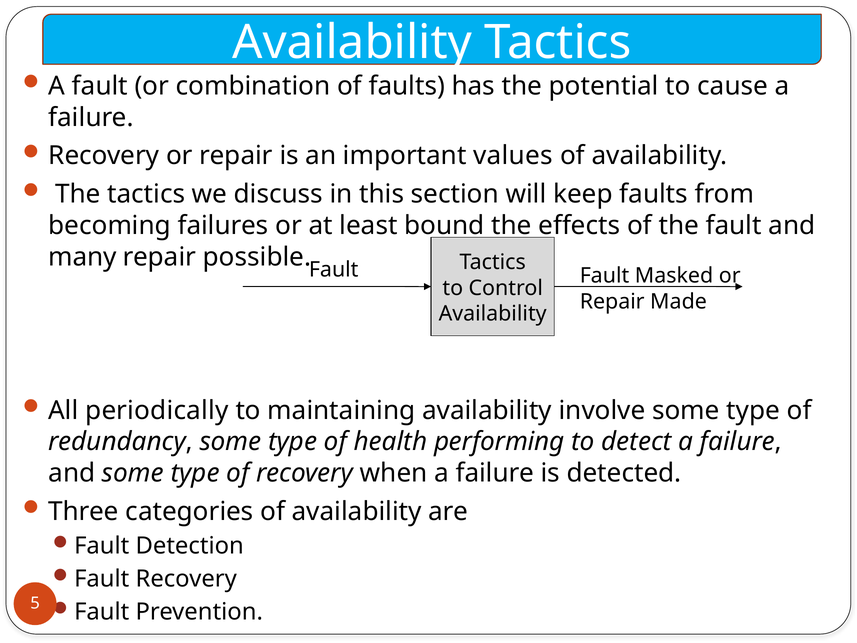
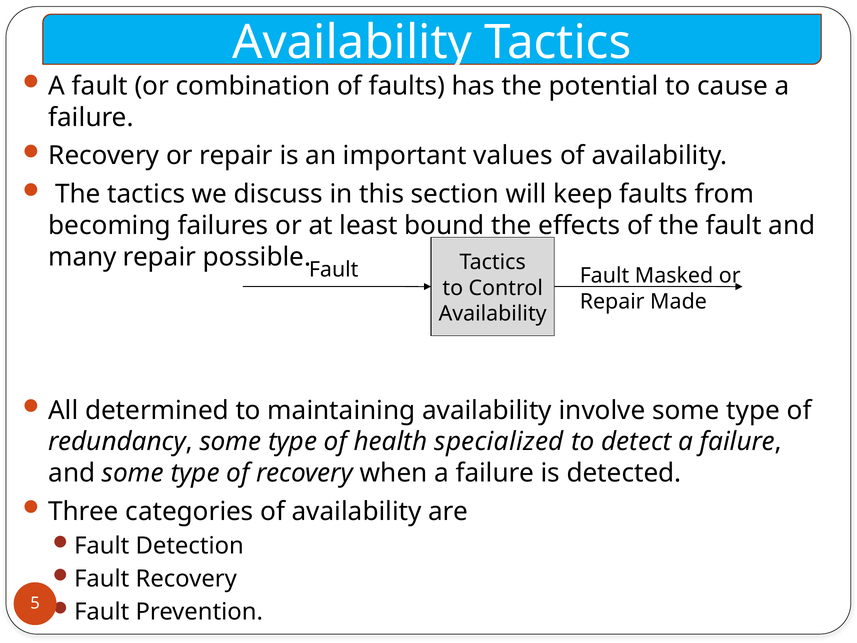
periodically: periodically -> determined (157, 410)
performing: performing -> specialized (499, 442)
